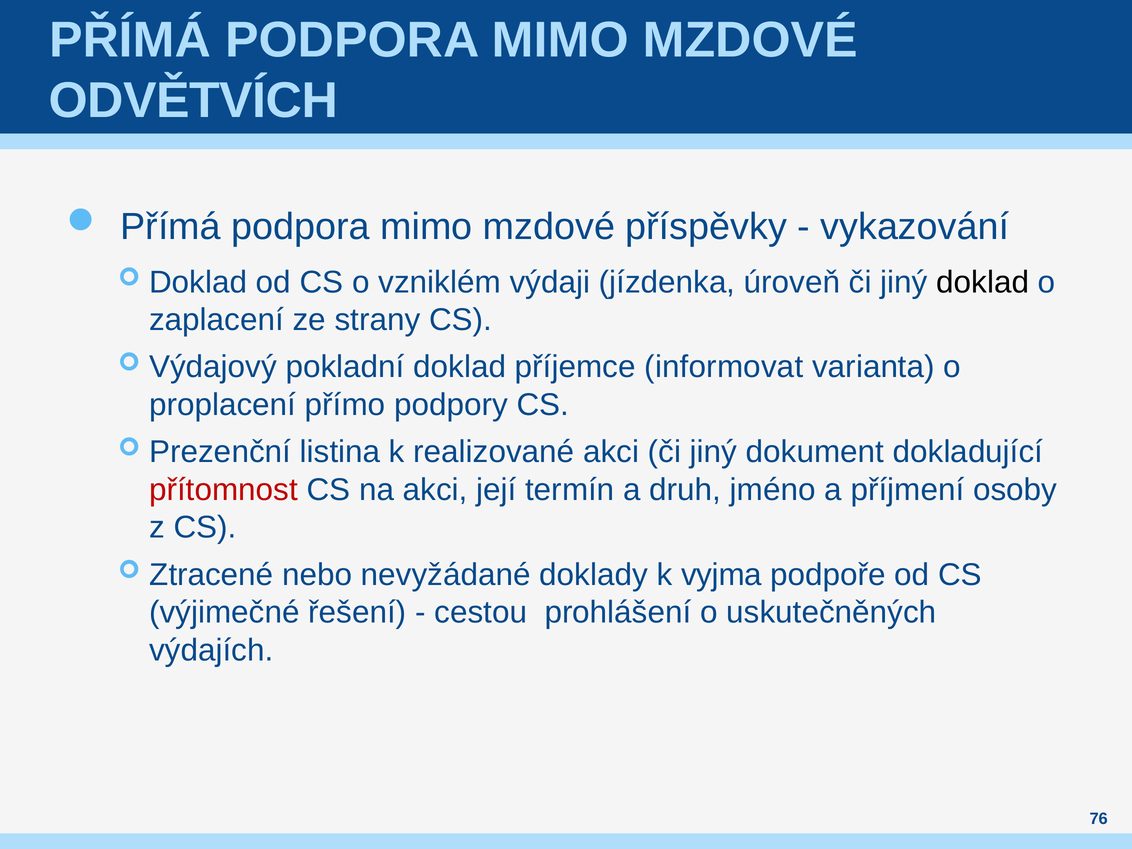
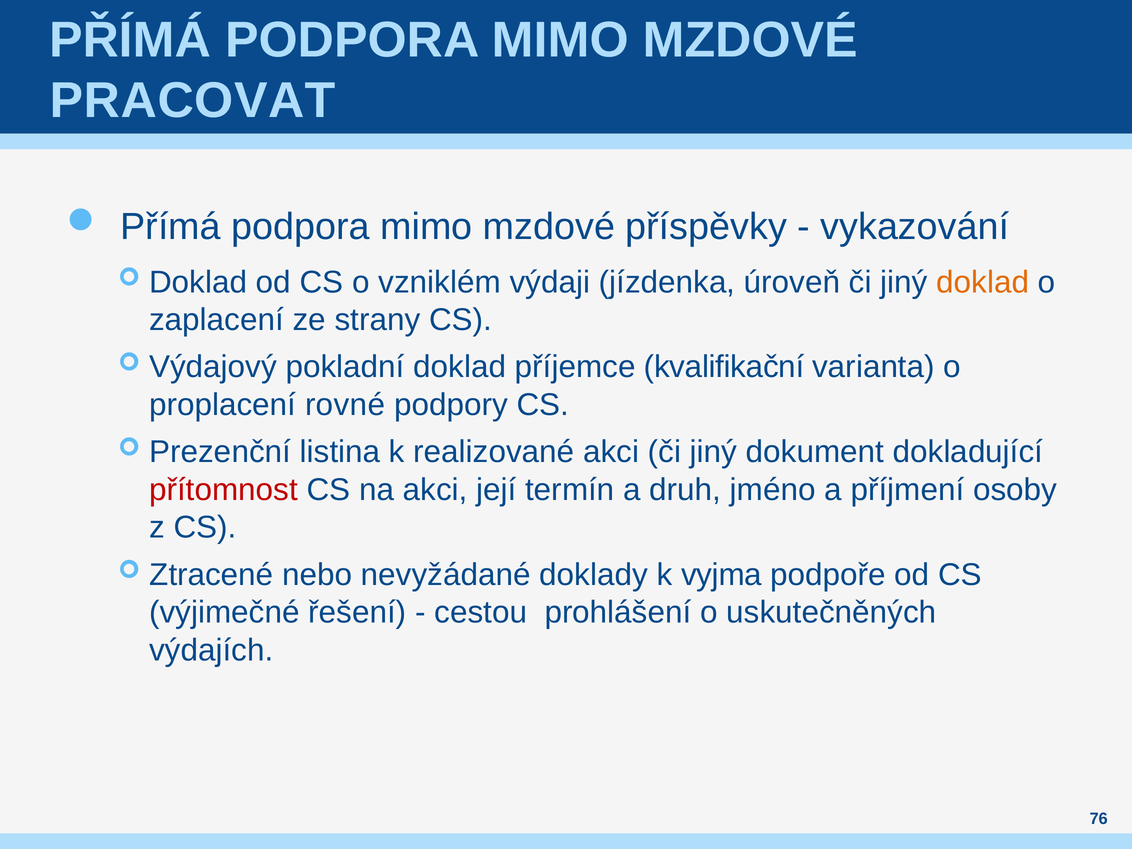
ODVĚTVÍCH: ODVĚTVÍCH -> PRACOVAT (193, 101)
doklad colour: black -> orange (983, 282)
informovat: informovat -> kvalifikační (724, 367)
přímo: přímo -> rovné (345, 405)
